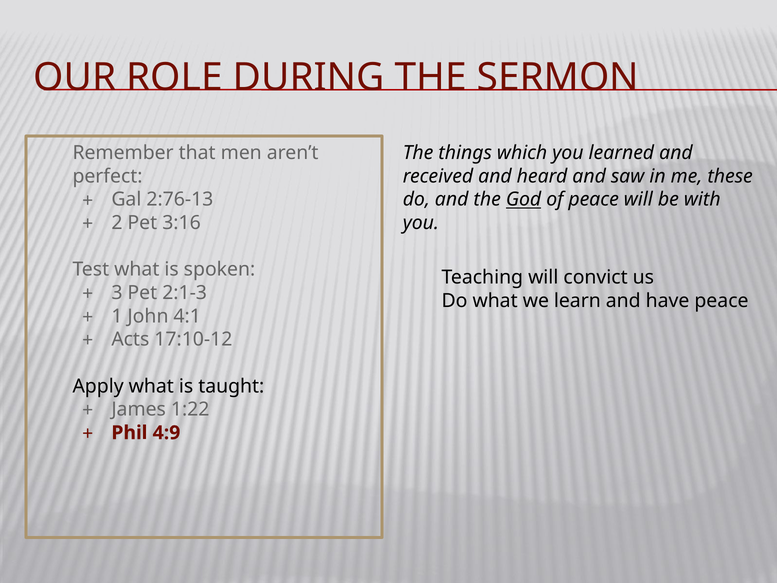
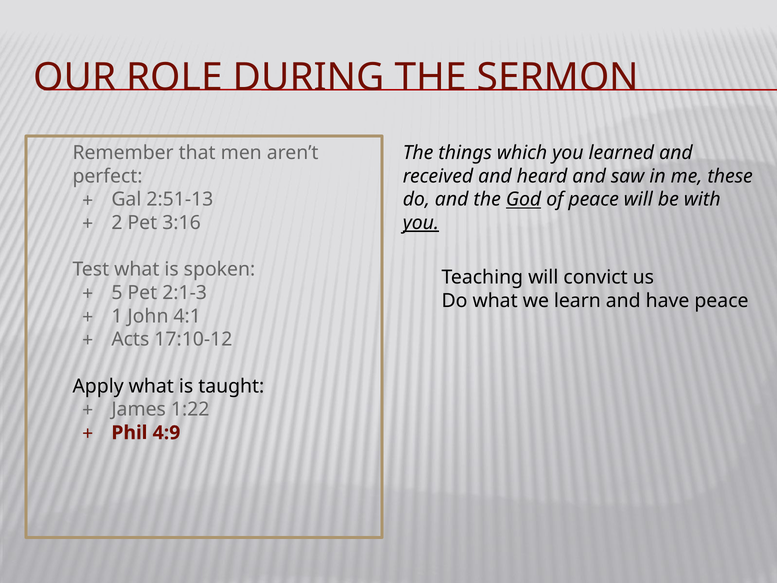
2:76-13: 2:76-13 -> 2:51-13 (180, 199)
you underline: none -> present (421, 223)
3: 3 -> 5 (117, 293)
